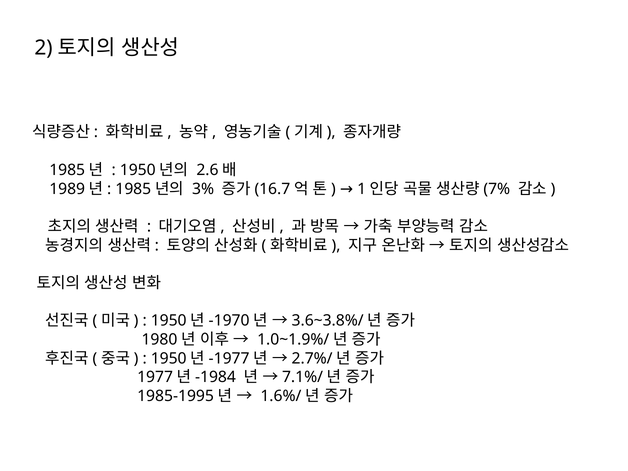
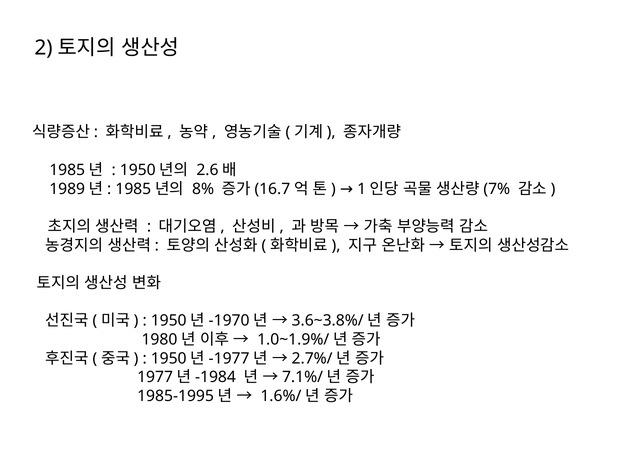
3%: 3% -> 8% (203, 189)
